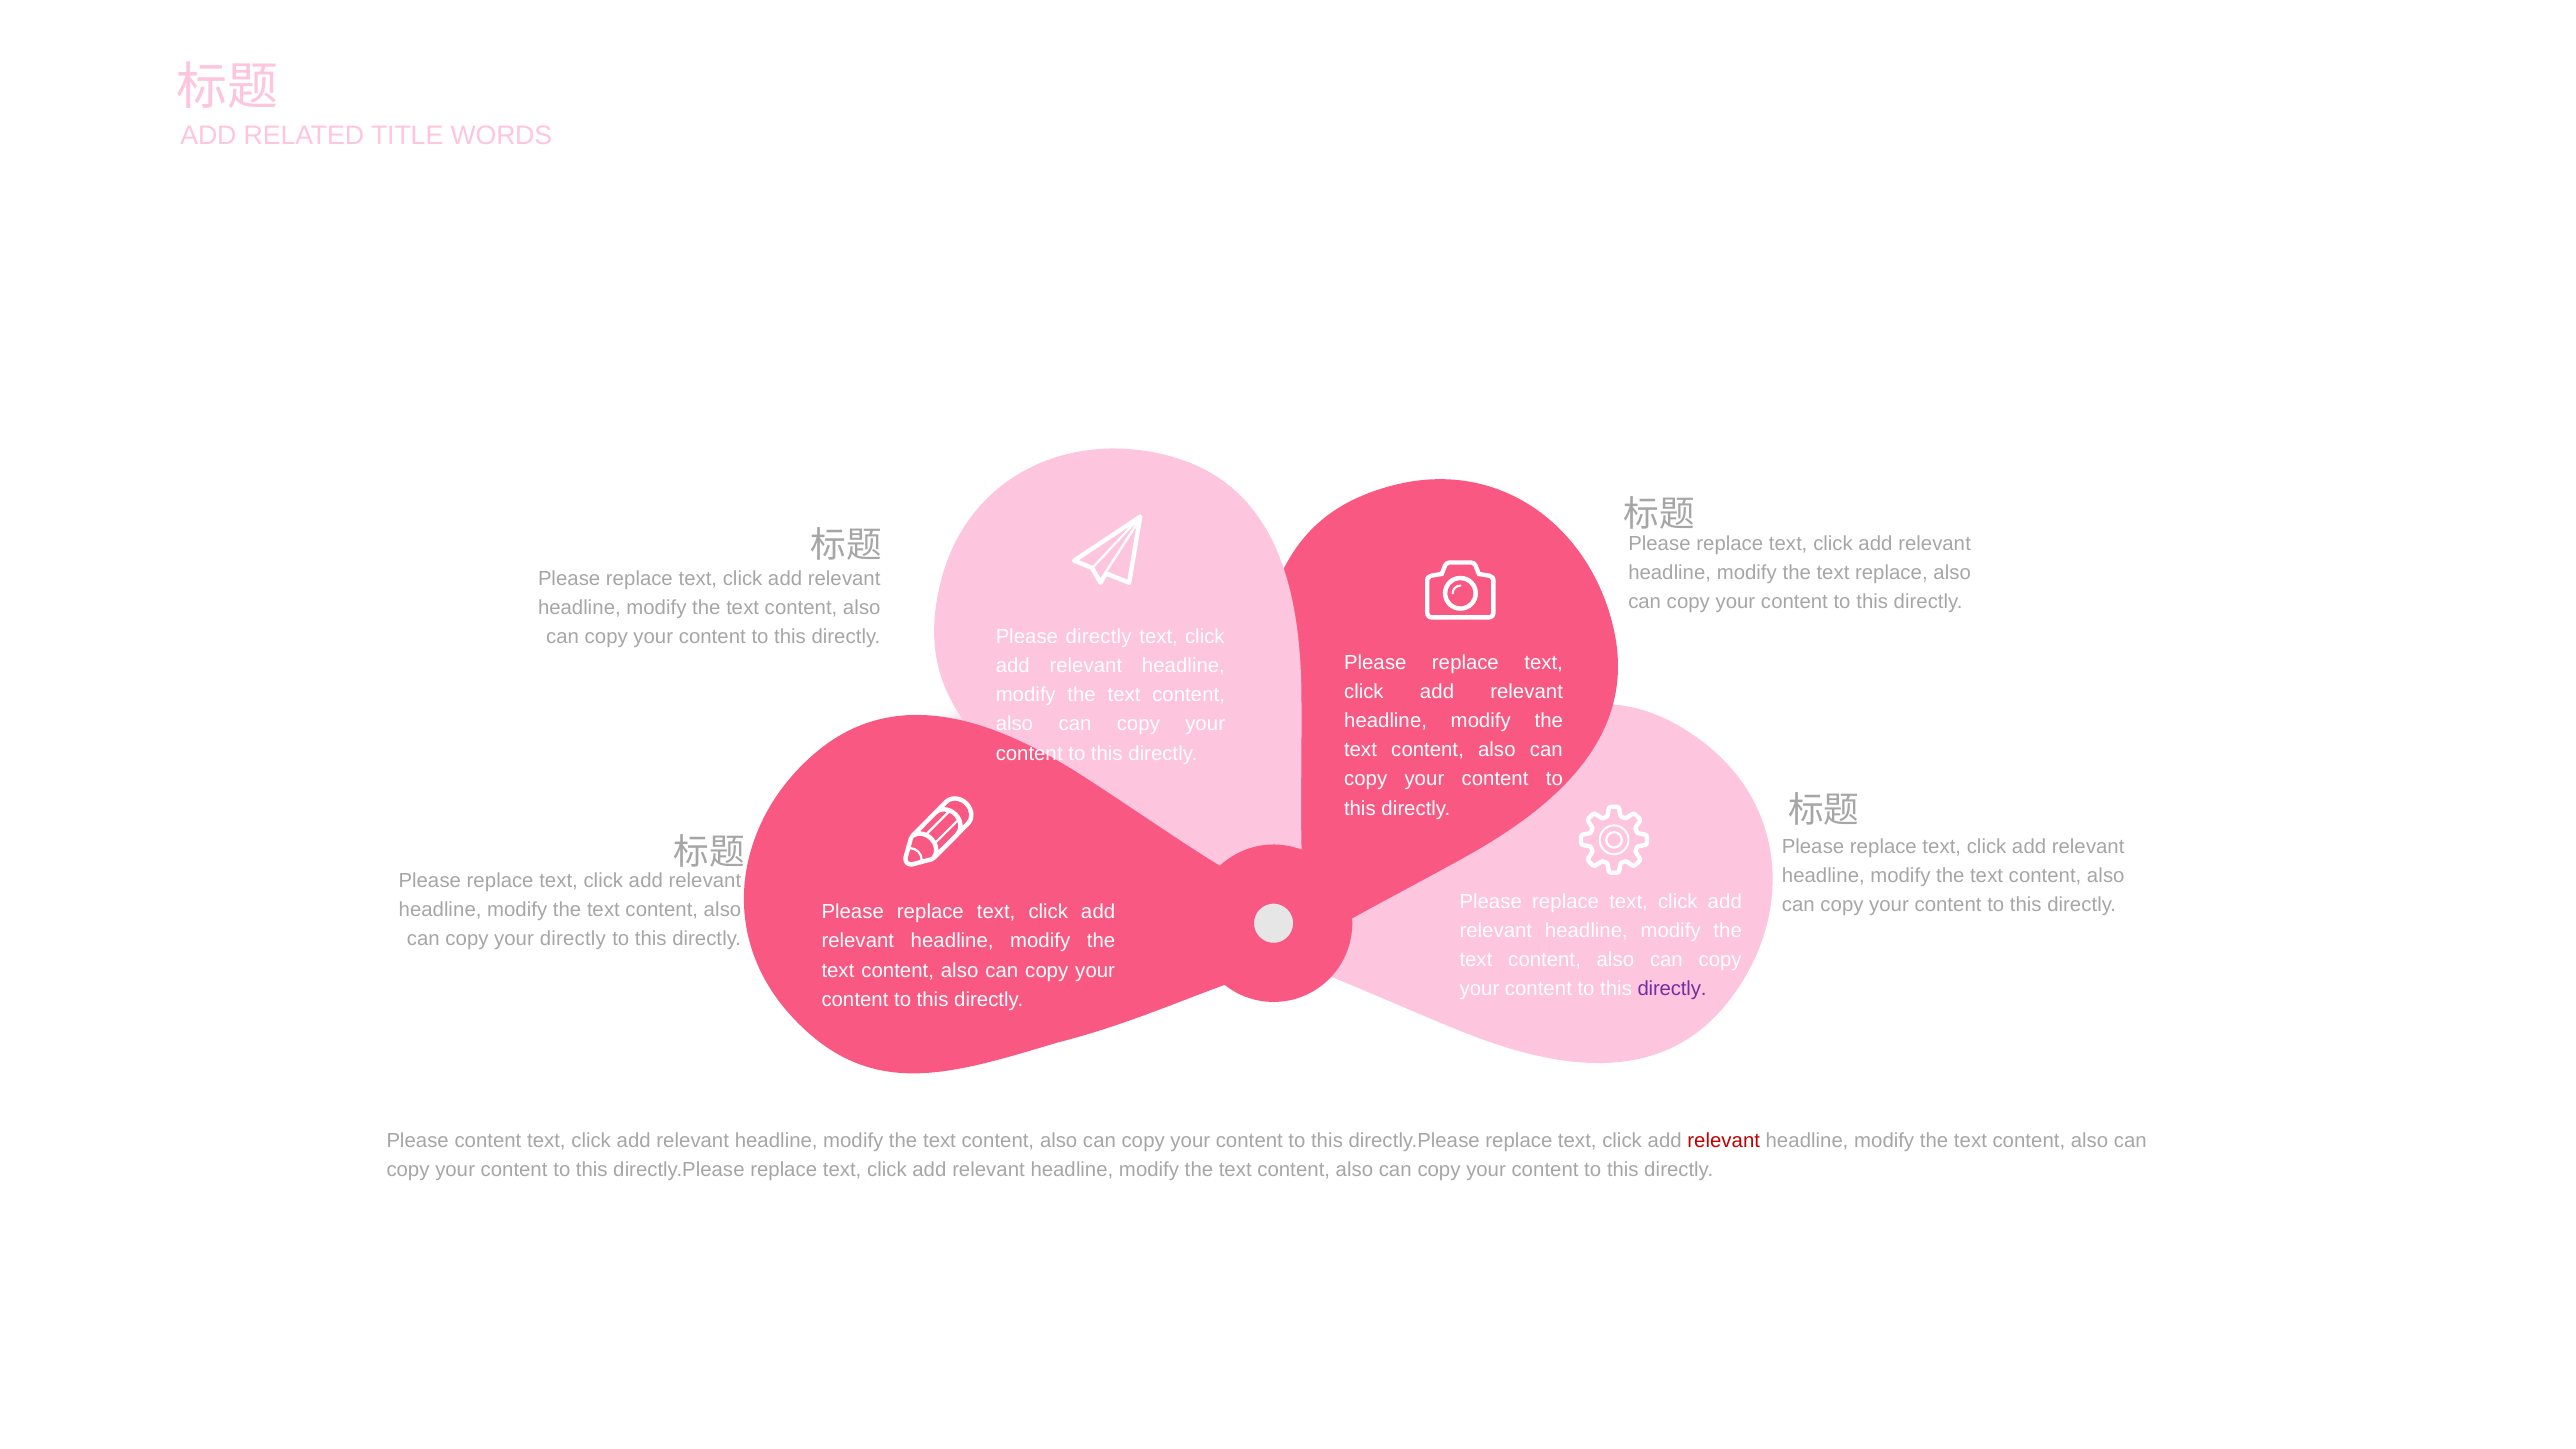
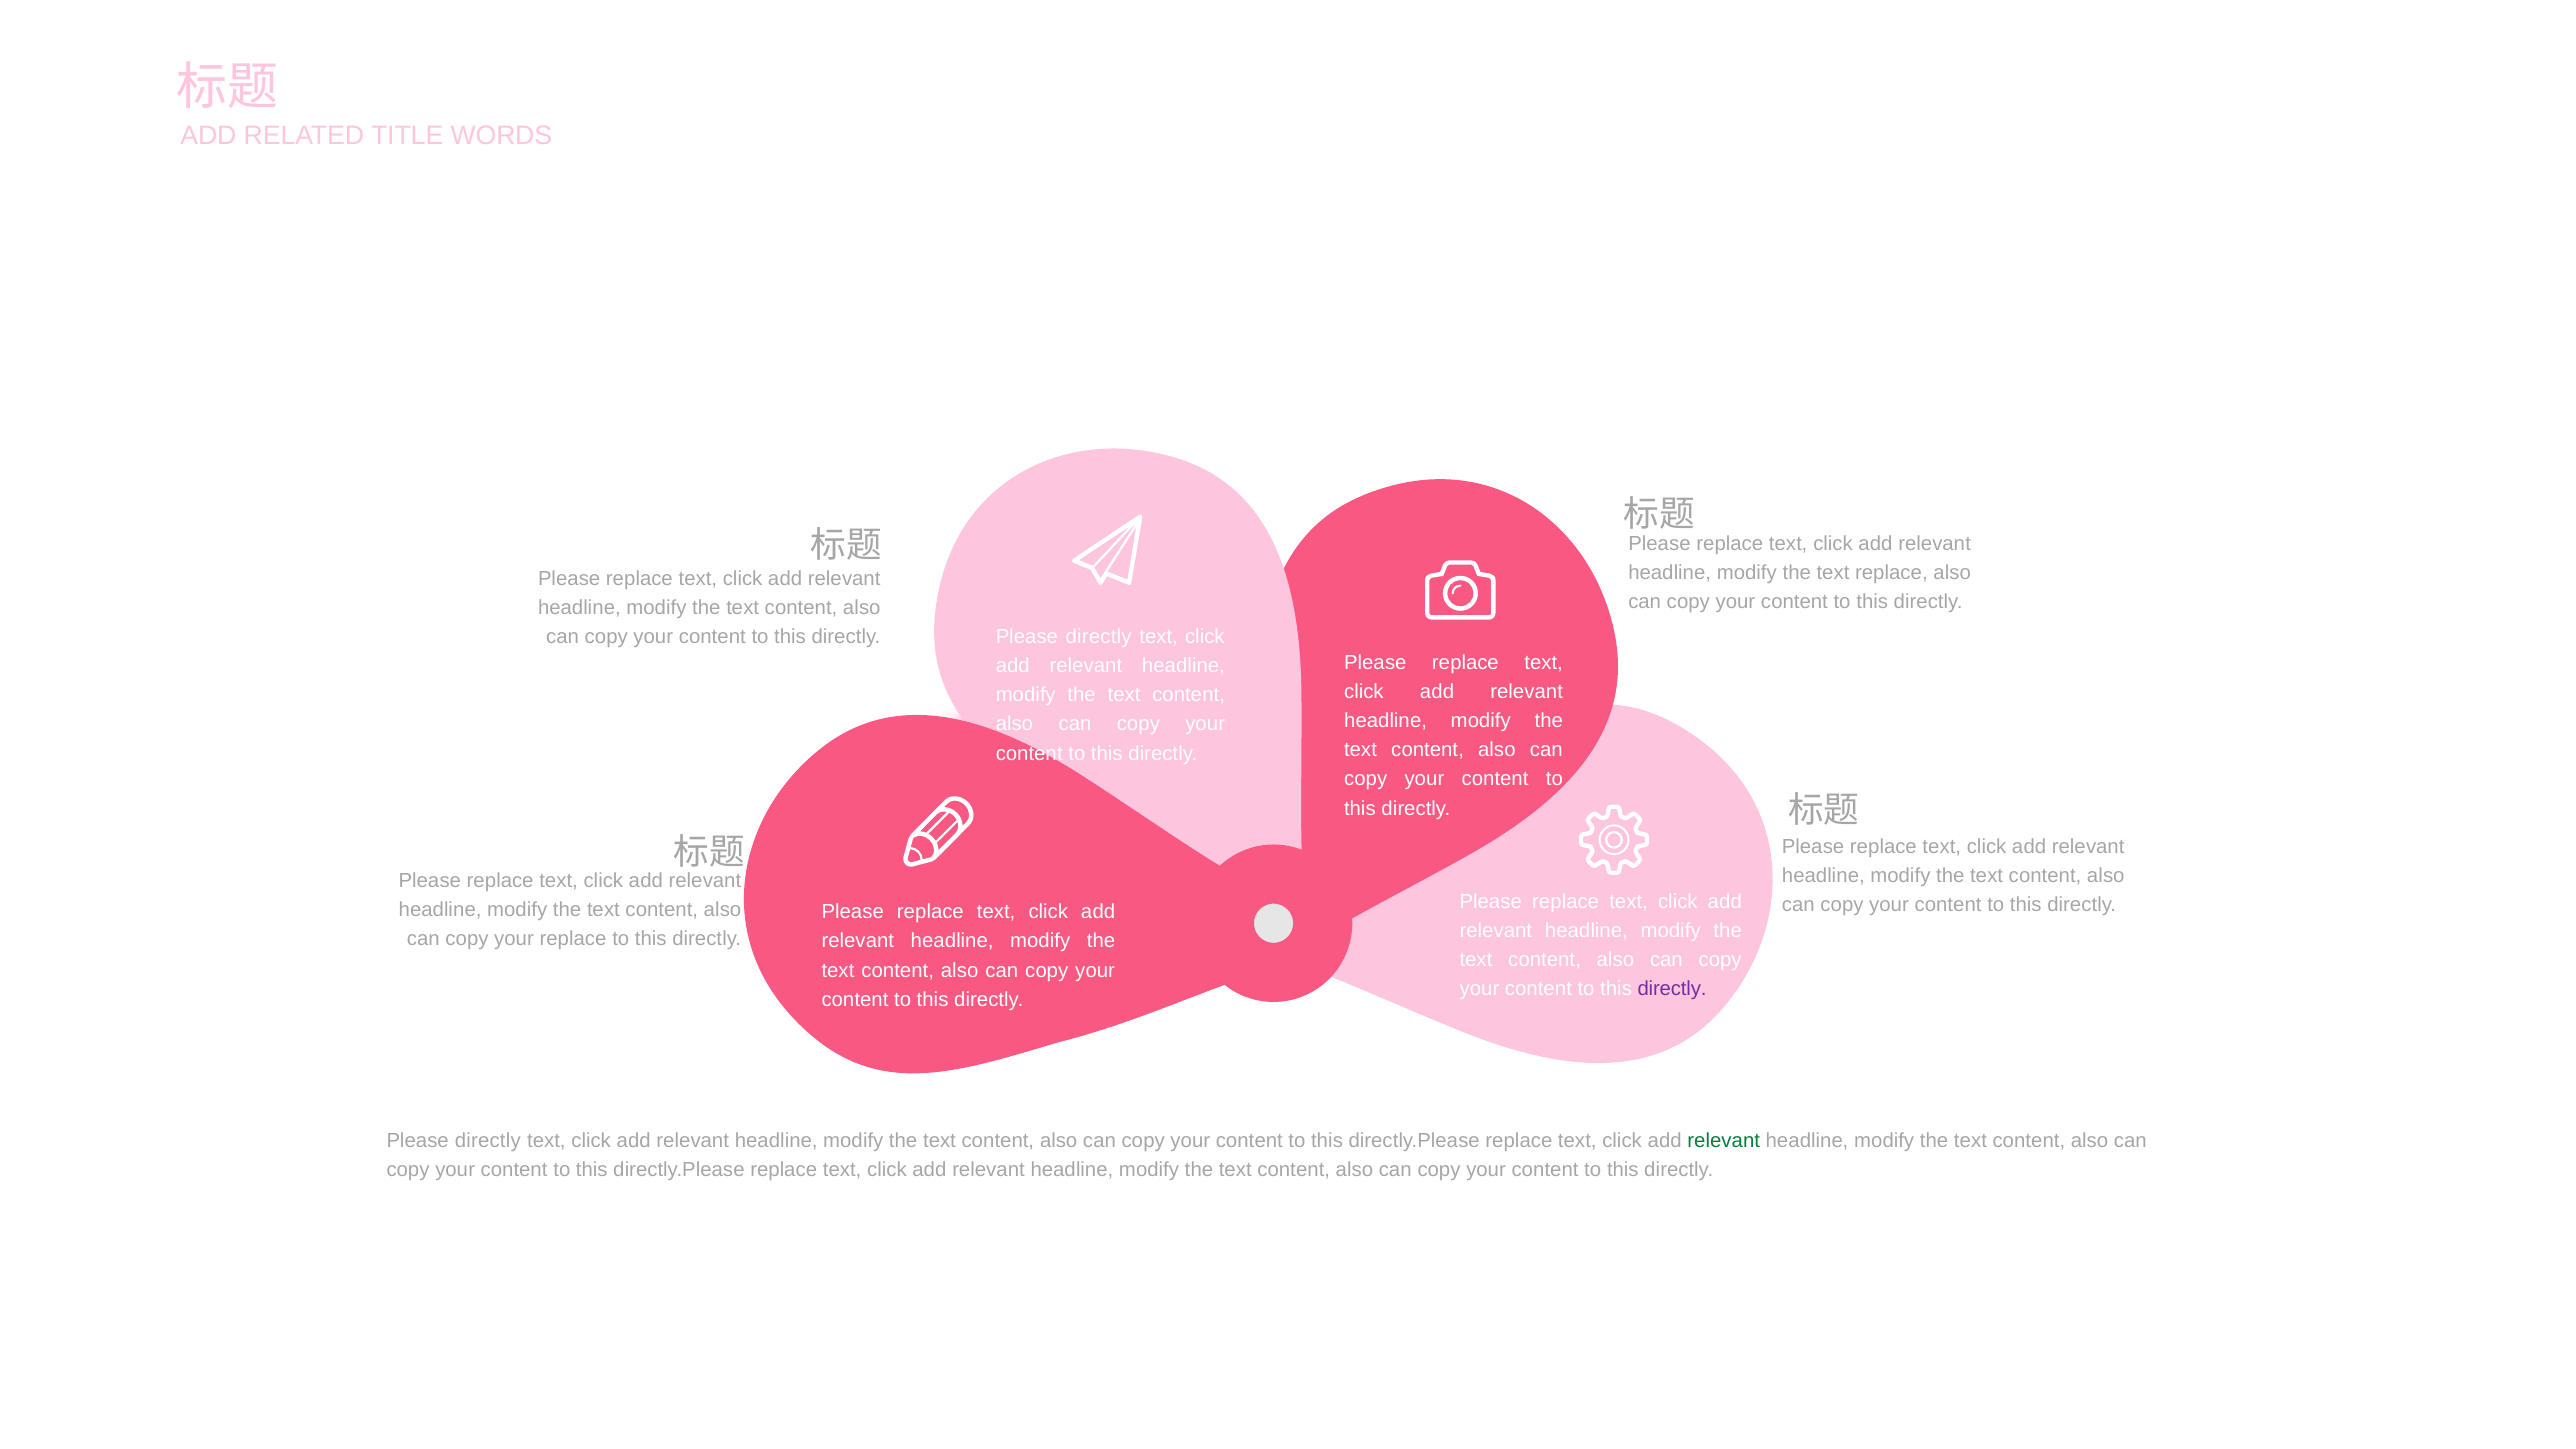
your directly: directly -> replace (573, 939)
content: content -> directly (488, 1140)
relevant colour: red -> green (1724, 1140)
